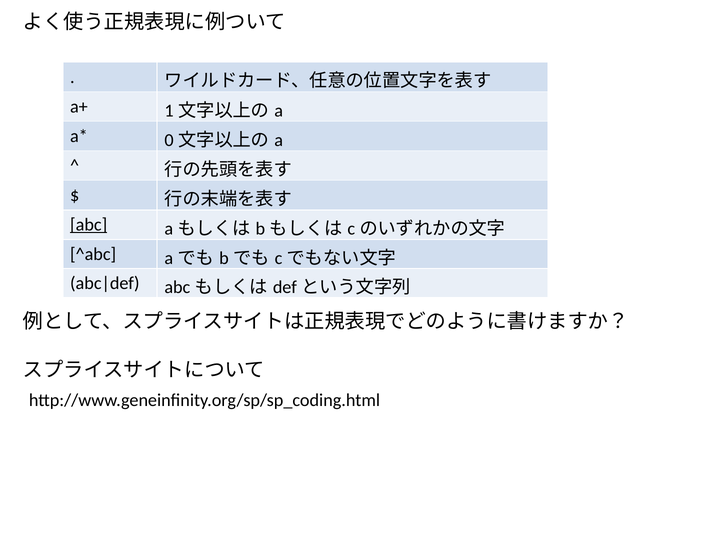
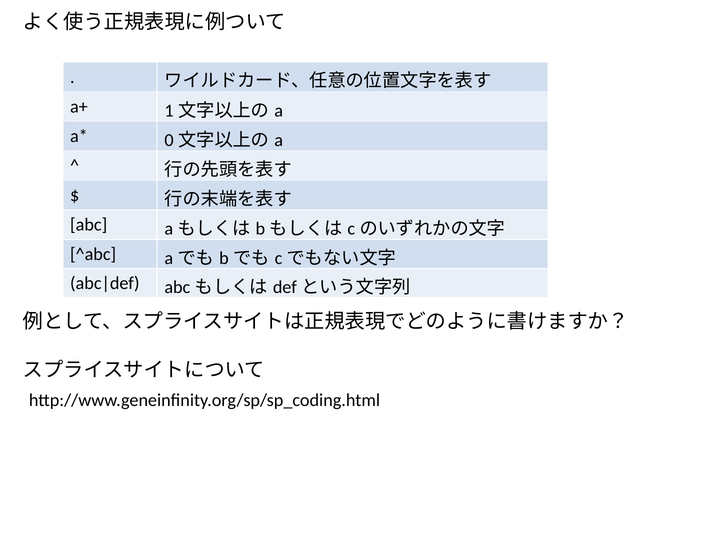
abc underline: present -> none (89, 225)
